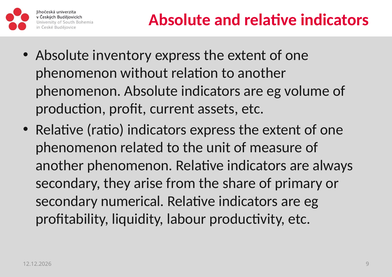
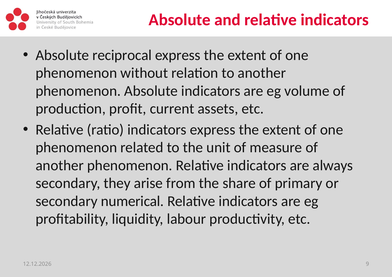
inventory: inventory -> reciprocal (122, 55)
